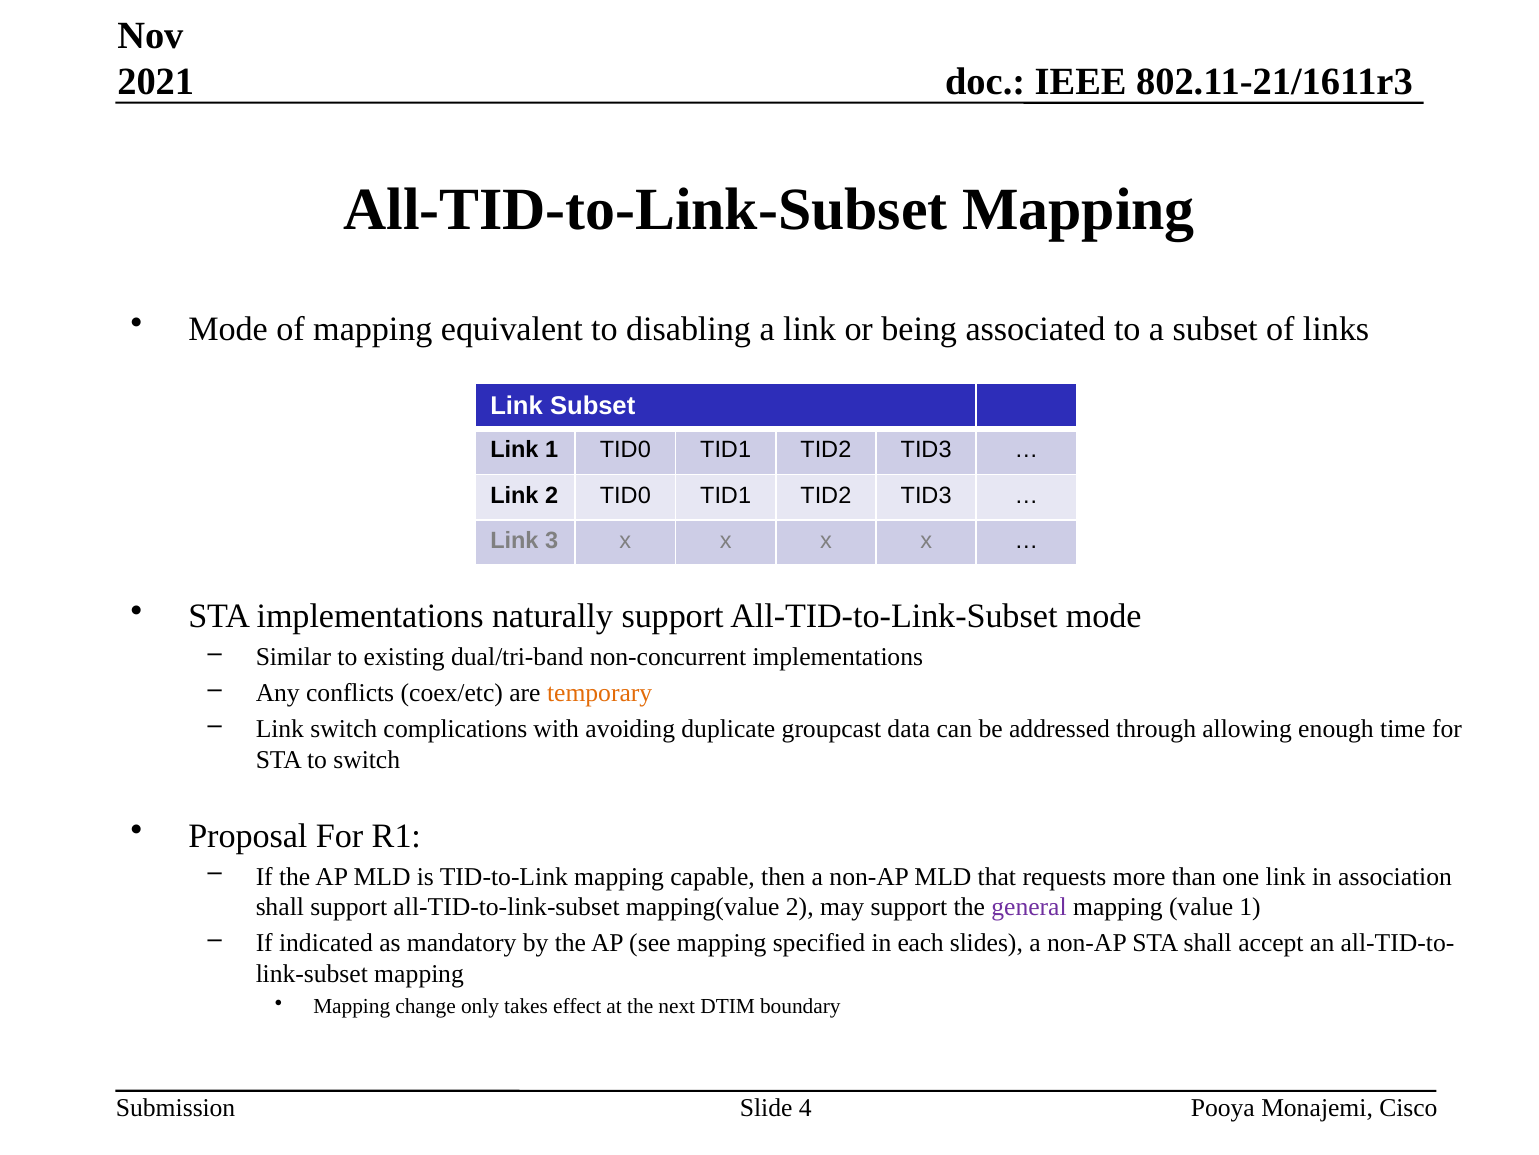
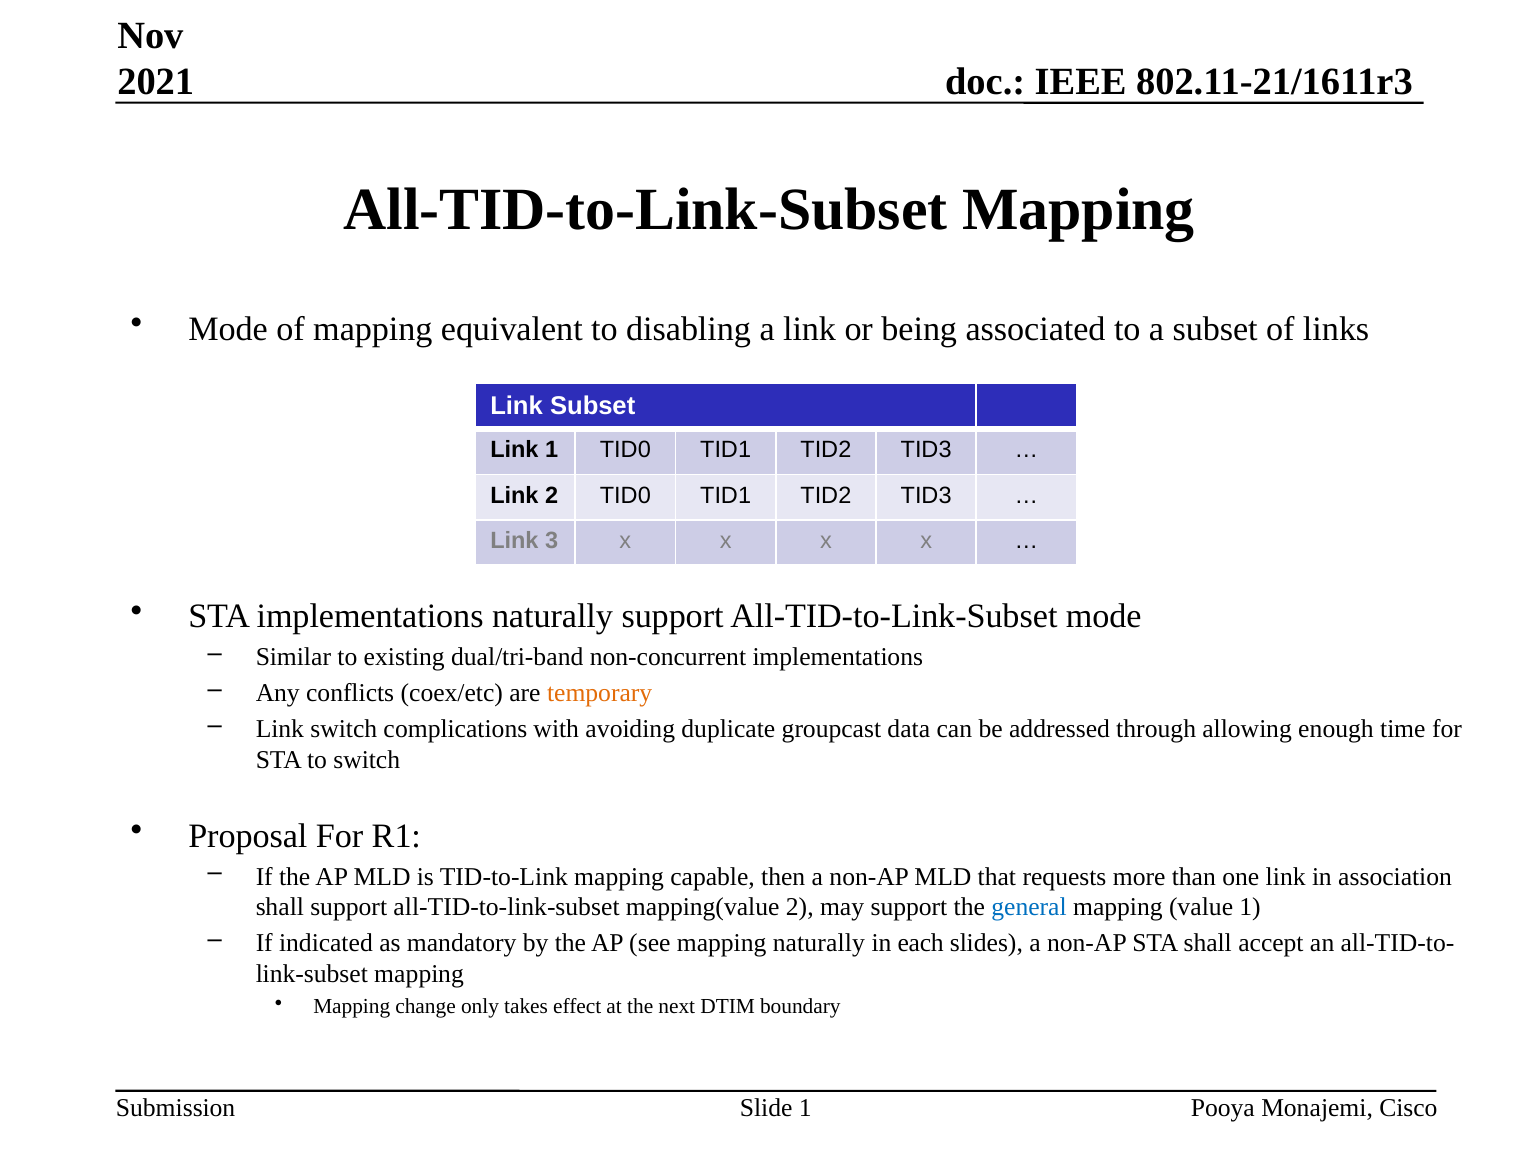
general colour: purple -> blue (1029, 907)
mapping specified: specified -> naturally (819, 943)
Slide 4: 4 -> 1 (805, 1107)
